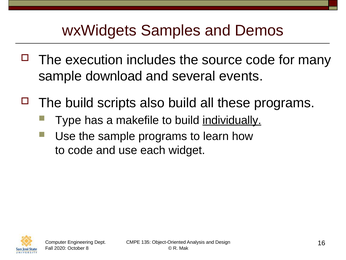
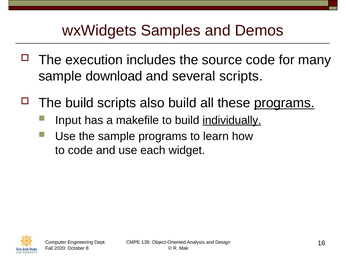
several events: events -> scripts (241, 76)
programs underline: none -> present (284, 103)
Type: Type -> Input (68, 120)
